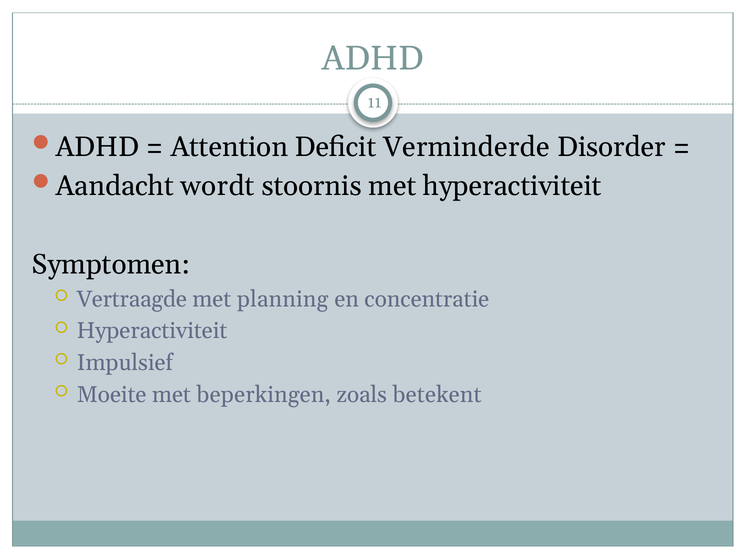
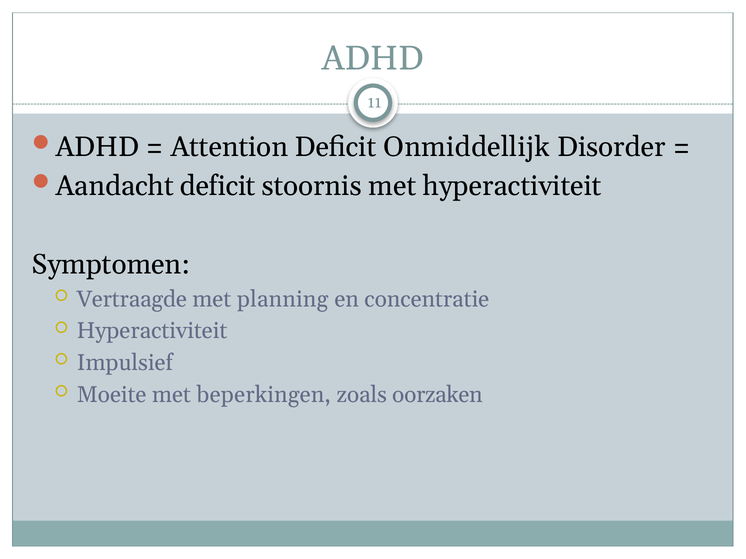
Verminderde: Verminderde -> Onmiddellijk (467, 147)
Aandacht wordt: wordt -> deficit (218, 186)
betekent: betekent -> oorzaken (437, 395)
